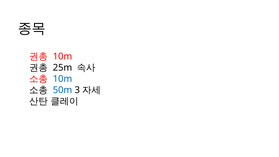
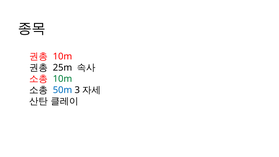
10m colour: blue -> green (62, 79)
